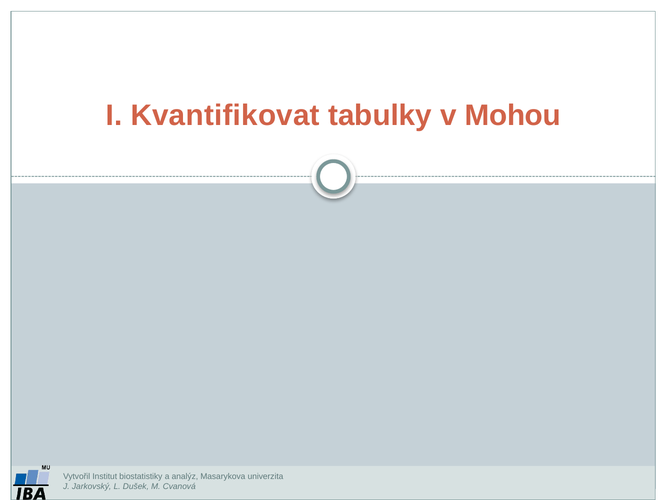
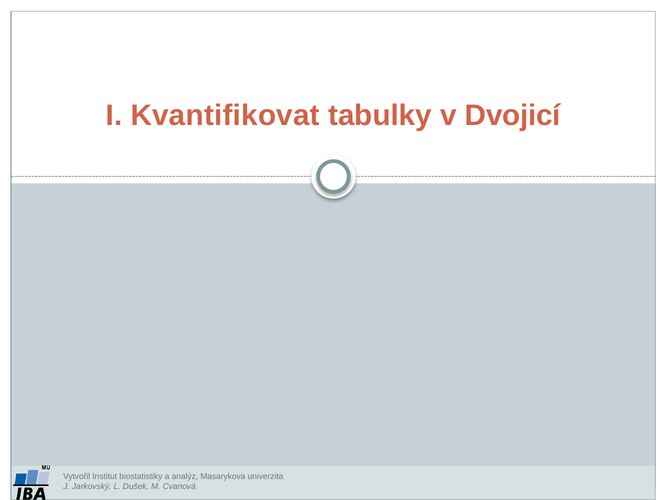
Mohou: Mohou -> Dvojicí (513, 115)
